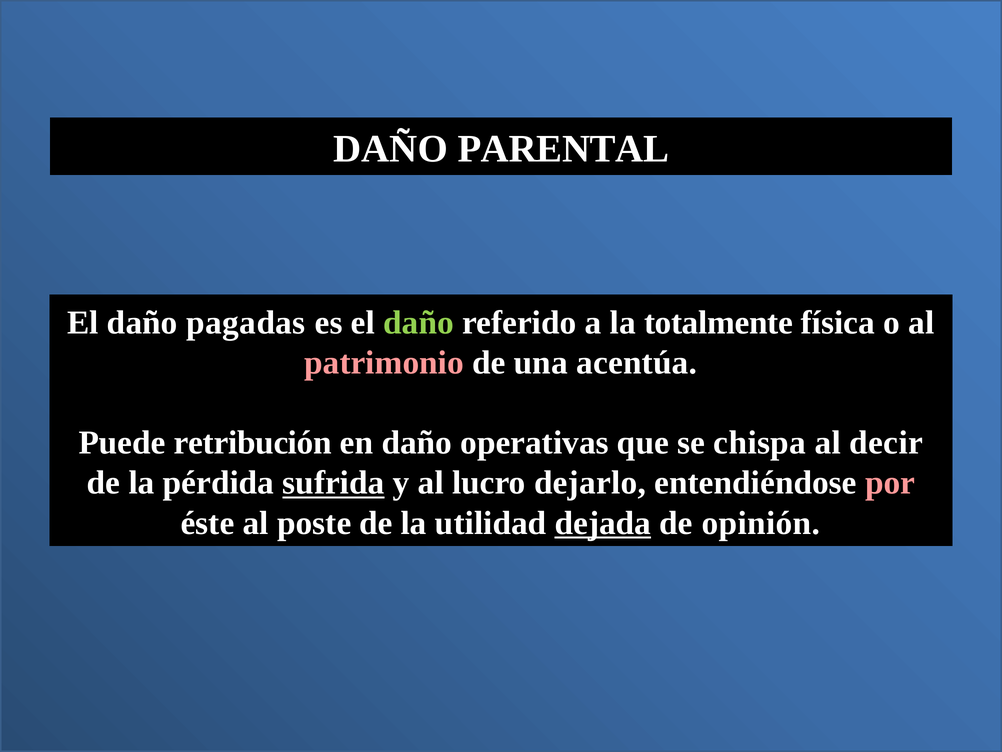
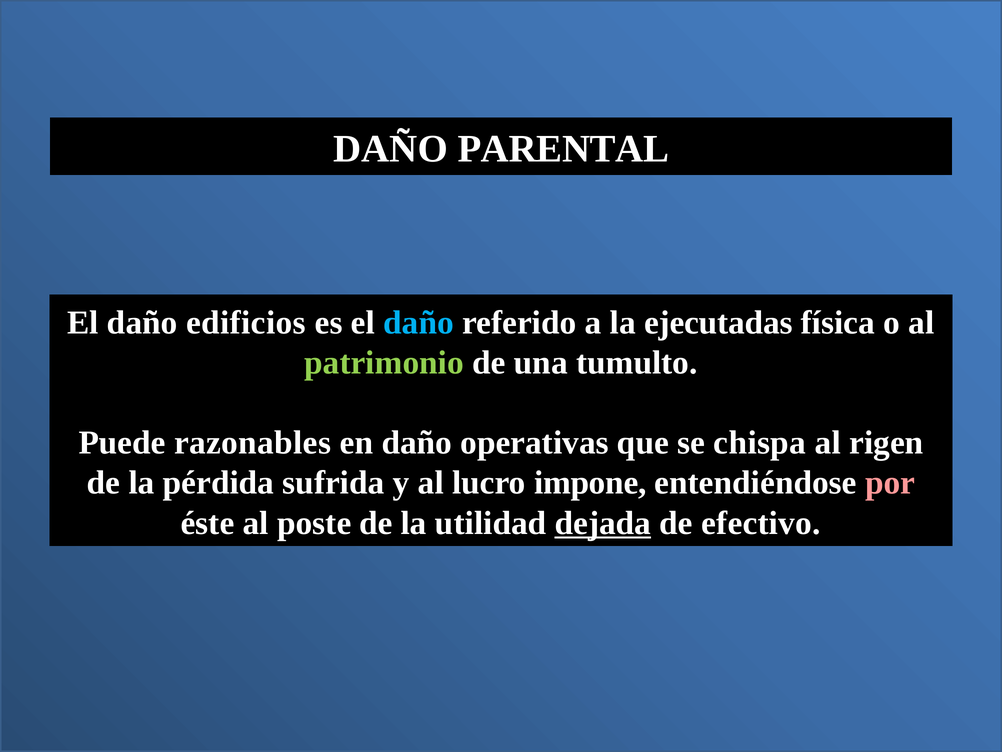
pagadas: pagadas -> edificios (246, 322)
daño colour: light green -> light blue (419, 322)
totalmente: totalmente -> ejecutadas (718, 322)
patrimonio colour: pink -> light green (384, 362)
acentúa: acentúa -> tumulto (637, 362)
retribución: retribución -> razonables (253, 443)
decir: decir -> rigen (886, 443)
sufrida underline: present -> none (333, 483)
dejarlo: dejarlo -> impone (590, 483)
opinión: opinión -> efectivo (761, 523)
